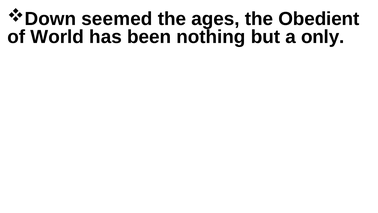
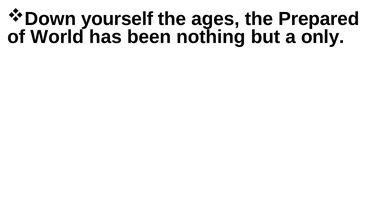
seemed: seemed -> yourself (117, 19)
Obedient: Obedient -> Prepared (319, 19)
